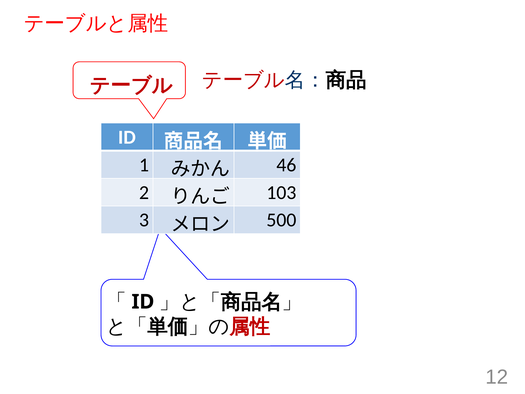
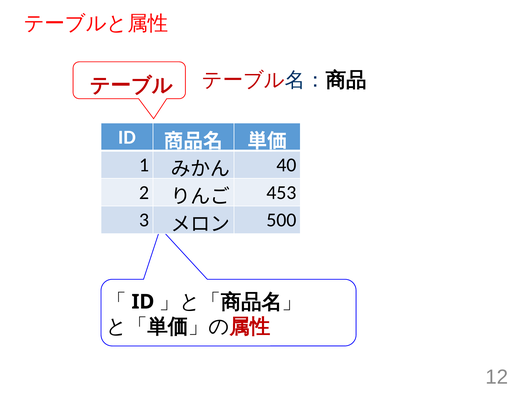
46: 46 -> 40 (286, 165)
103: 103 -> 453 (281, 192)
